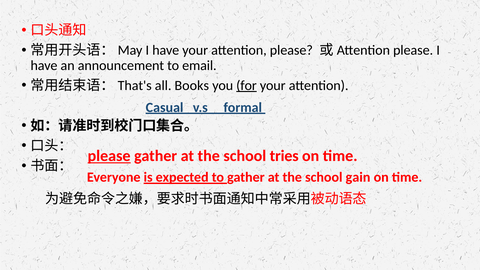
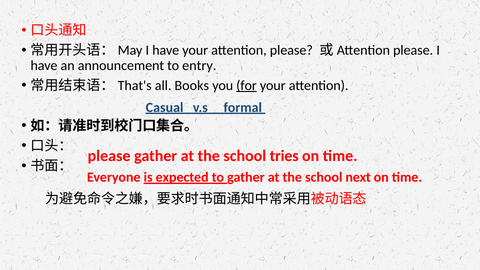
email: email -> entry (199, 65)
please underline: present -> none (109, 156)
gain: gain -> next (358, 177)
